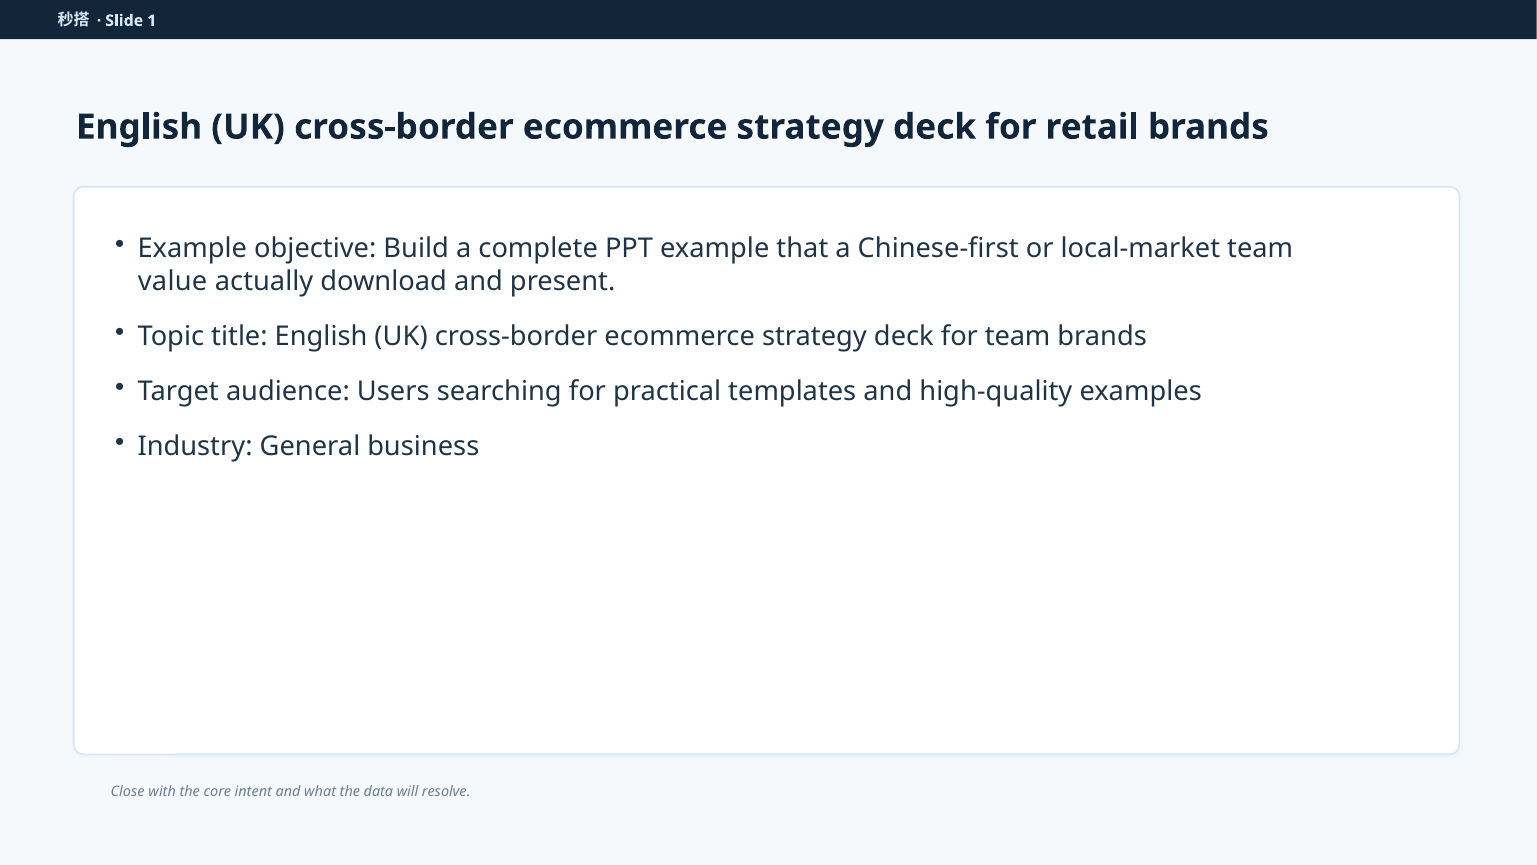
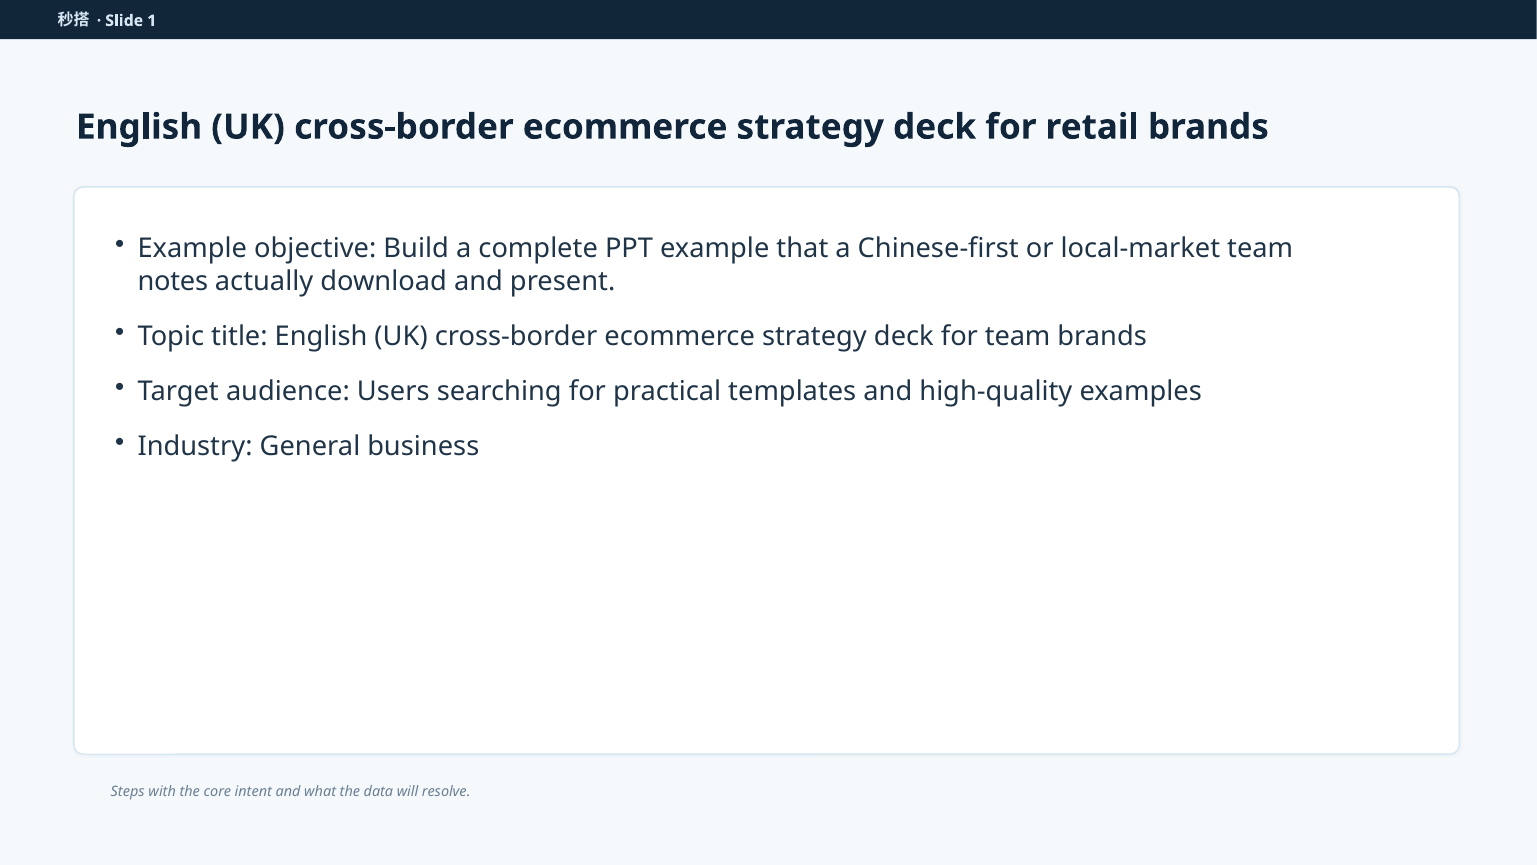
value: value -> notes (173, 281)
Close: Close -> Steps (128, 792)
